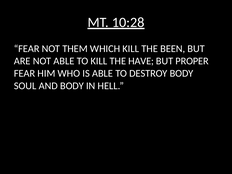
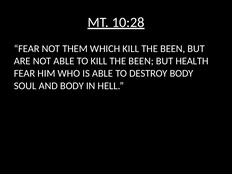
TO KILL THE HAVE: HAVE -> BEEN (141, 61)
PROPER: PROPER -> HEALTH (192, 61)
